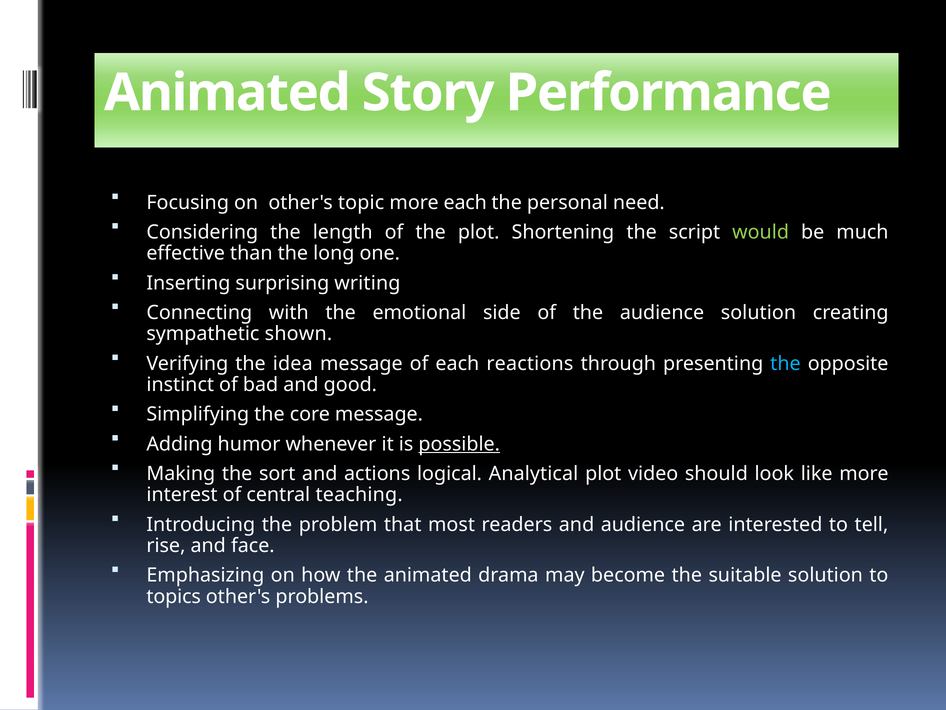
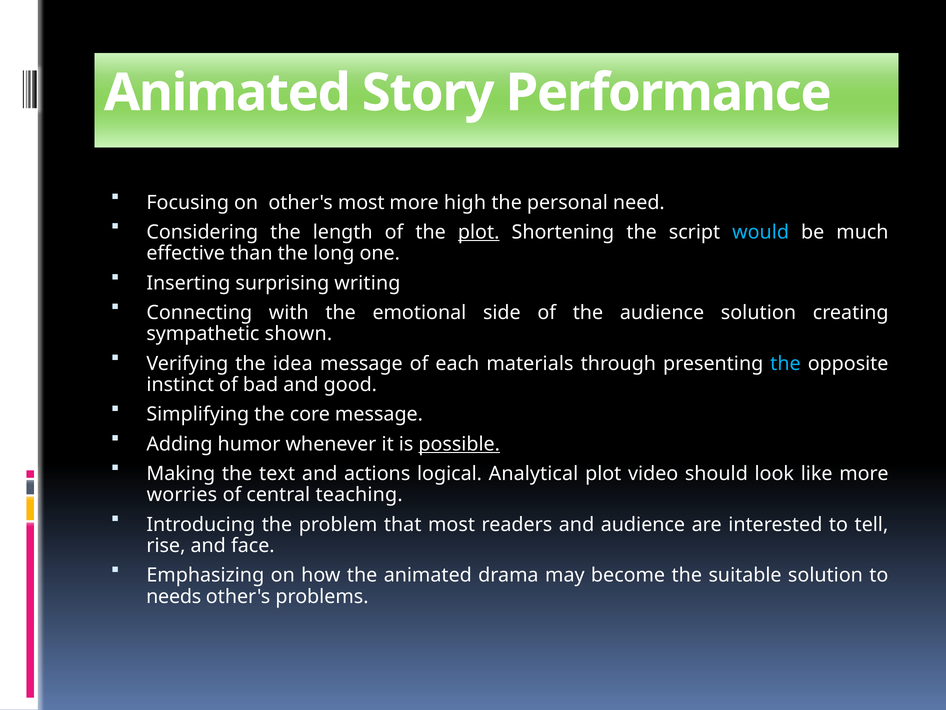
other's topic: topic -> most (361, 202)
more each: each -> high (465, 202)
plot underline: none -> present (479, 232)
would colour: light green -> light blue (761, 232)
reactions: reactions -> materials (530, 363)
sort: sort -> text (277, 473)
interest: interest -> worries (182, 495)
topics: topics -> needs (174, 596)
